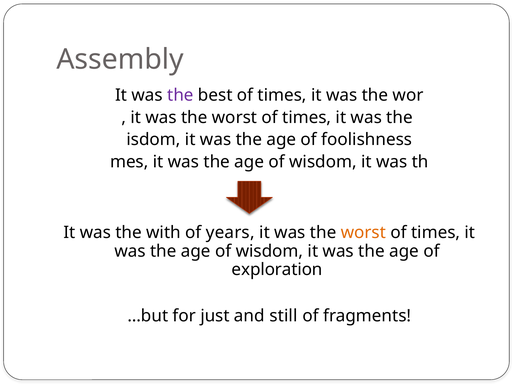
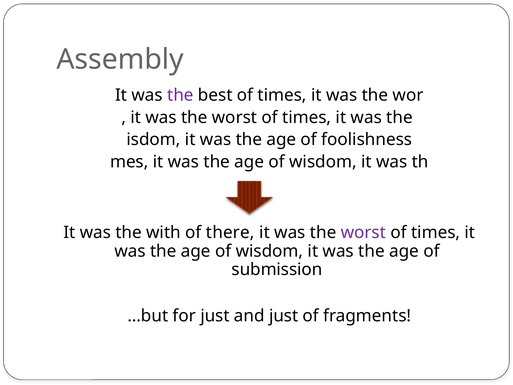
years: years -> there (230, 232)
worst colour: orange -> purple (363, 232)
exploration: exploration -> submission (277, 269)
and still: still -> just (284, 316)
